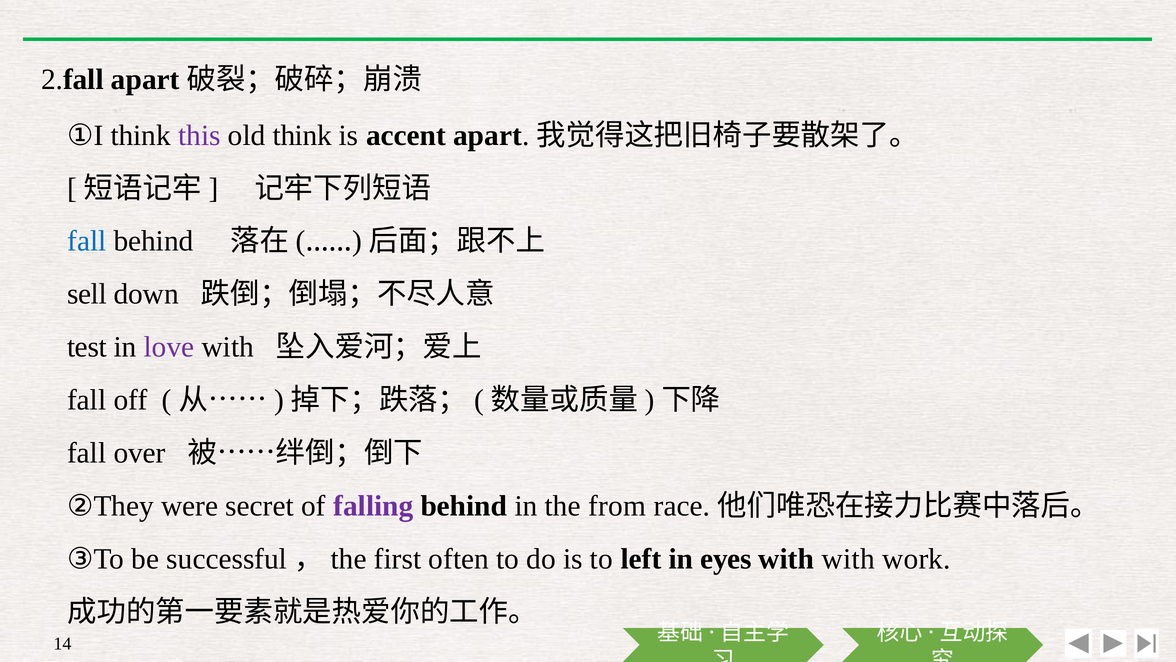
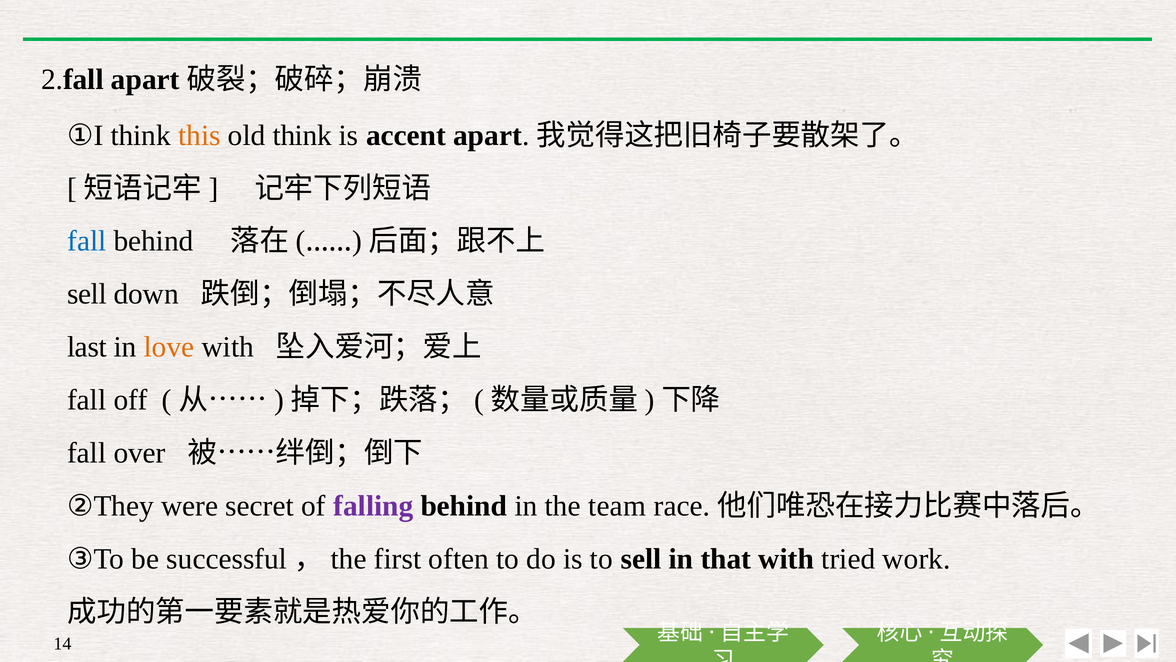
this colour: purple -> orange (199, 135)
test: test -> last (87, 347)
love colour: purple -> orange (169, 347)
from: from -> team (617, 506)
to left: left -> sell (641, 559)
eyes: eyes -> that (726, 559)
with with: with -> tried (848, 559)
